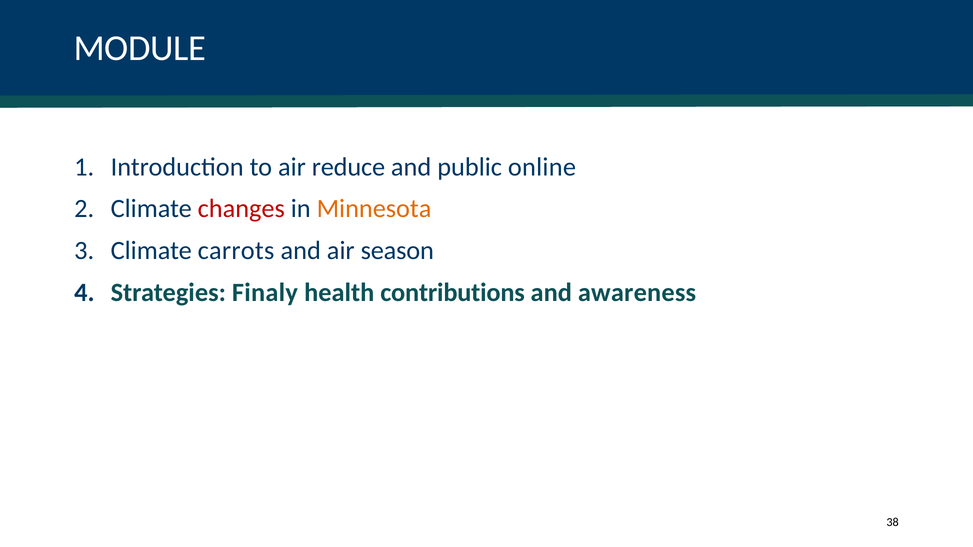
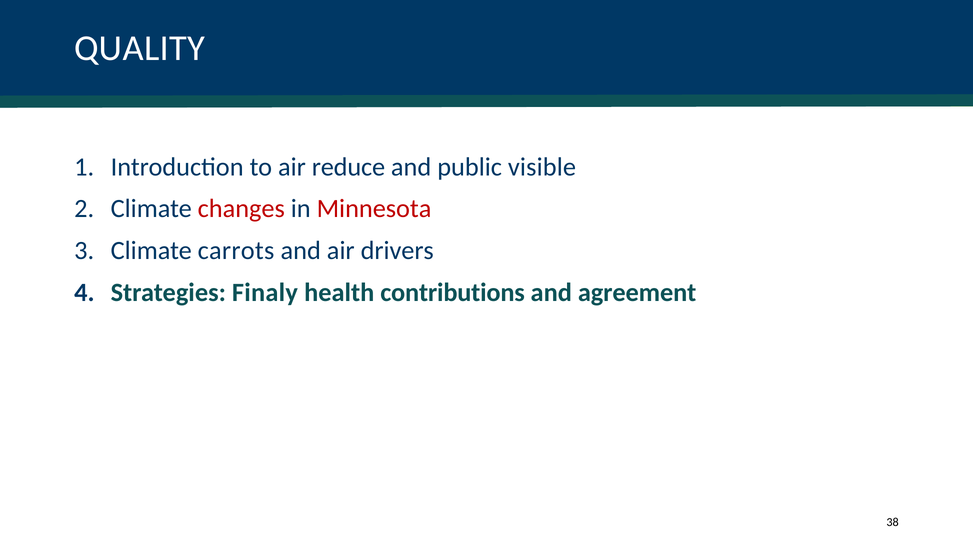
MODULE: MODULE -> QUALITY (140, 48)
online: online -> visible (542, 167)
Minnesota colour: orange -> red (374, 209)
season: season -> drivers (397, 251)
awareness: awareness -> agreement (637, 293)
